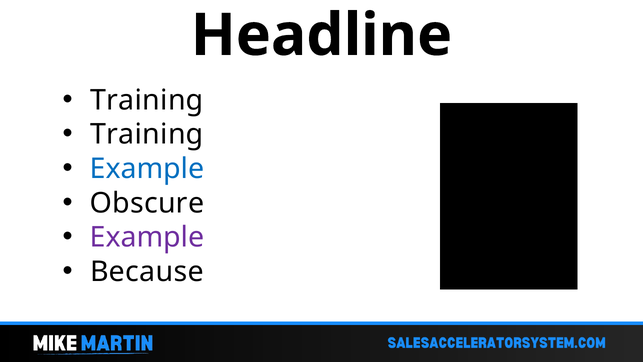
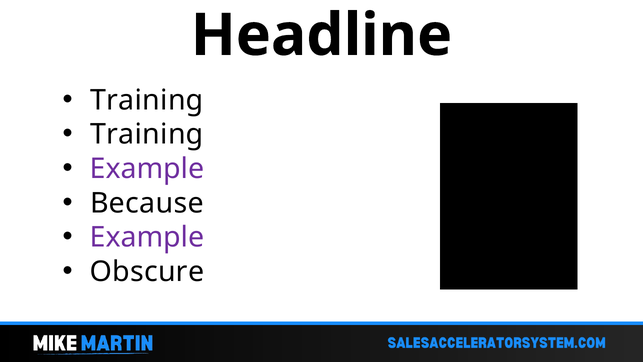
Example colour: blue -> purple (147, 169)
Obscure: Obscure -> Because (147, 203)
Because: Because -> Obscure (147, 272)
